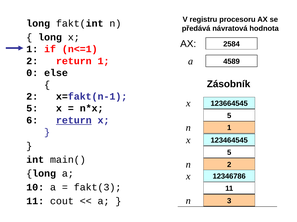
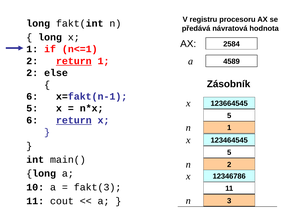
return underline: none -> present (74, 61)
0: 0 -> 2 (32, 73)
2: 2 -> 6 (32, 97)
